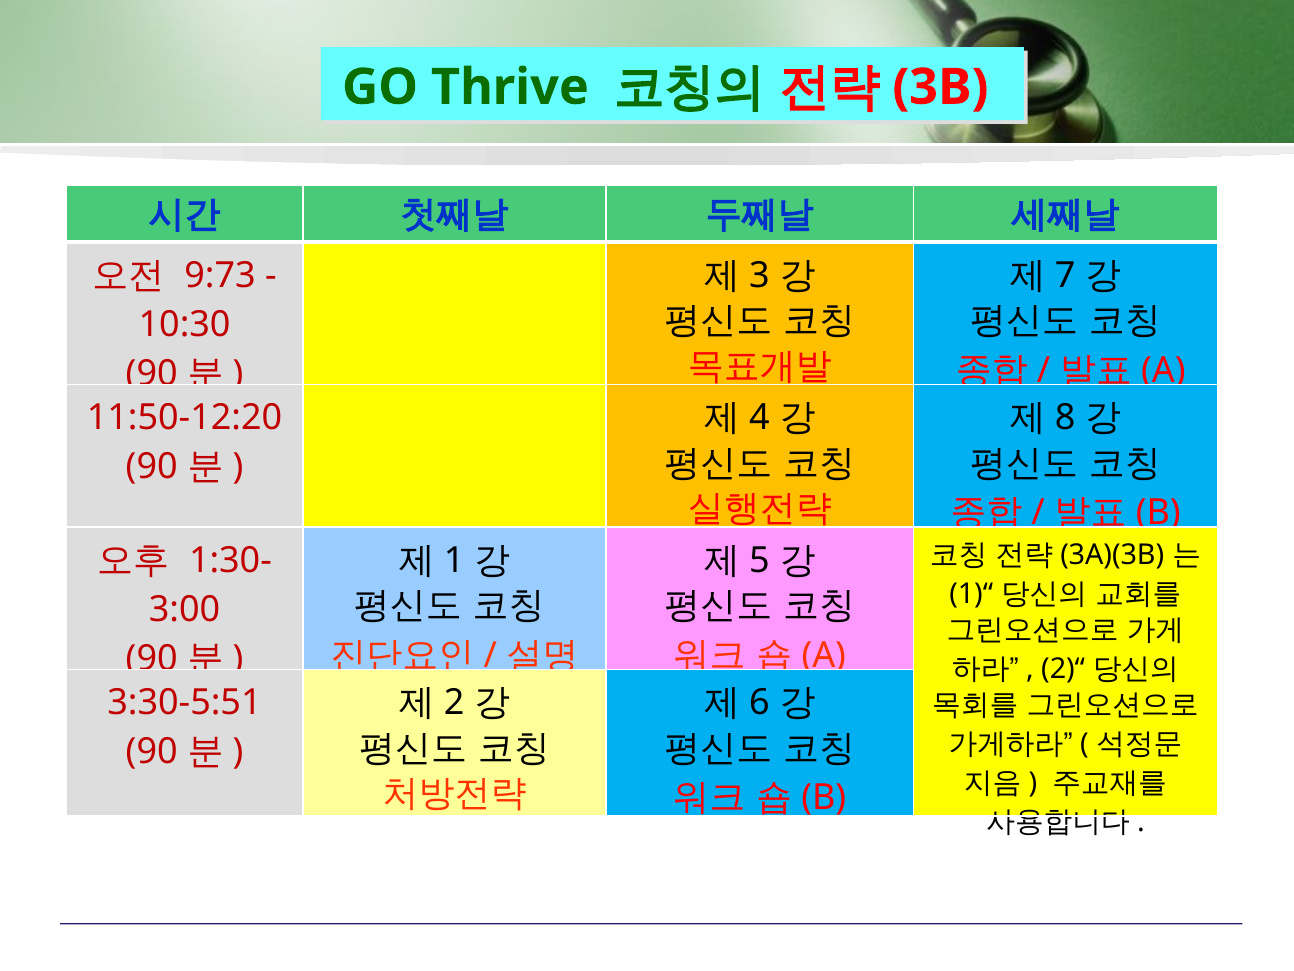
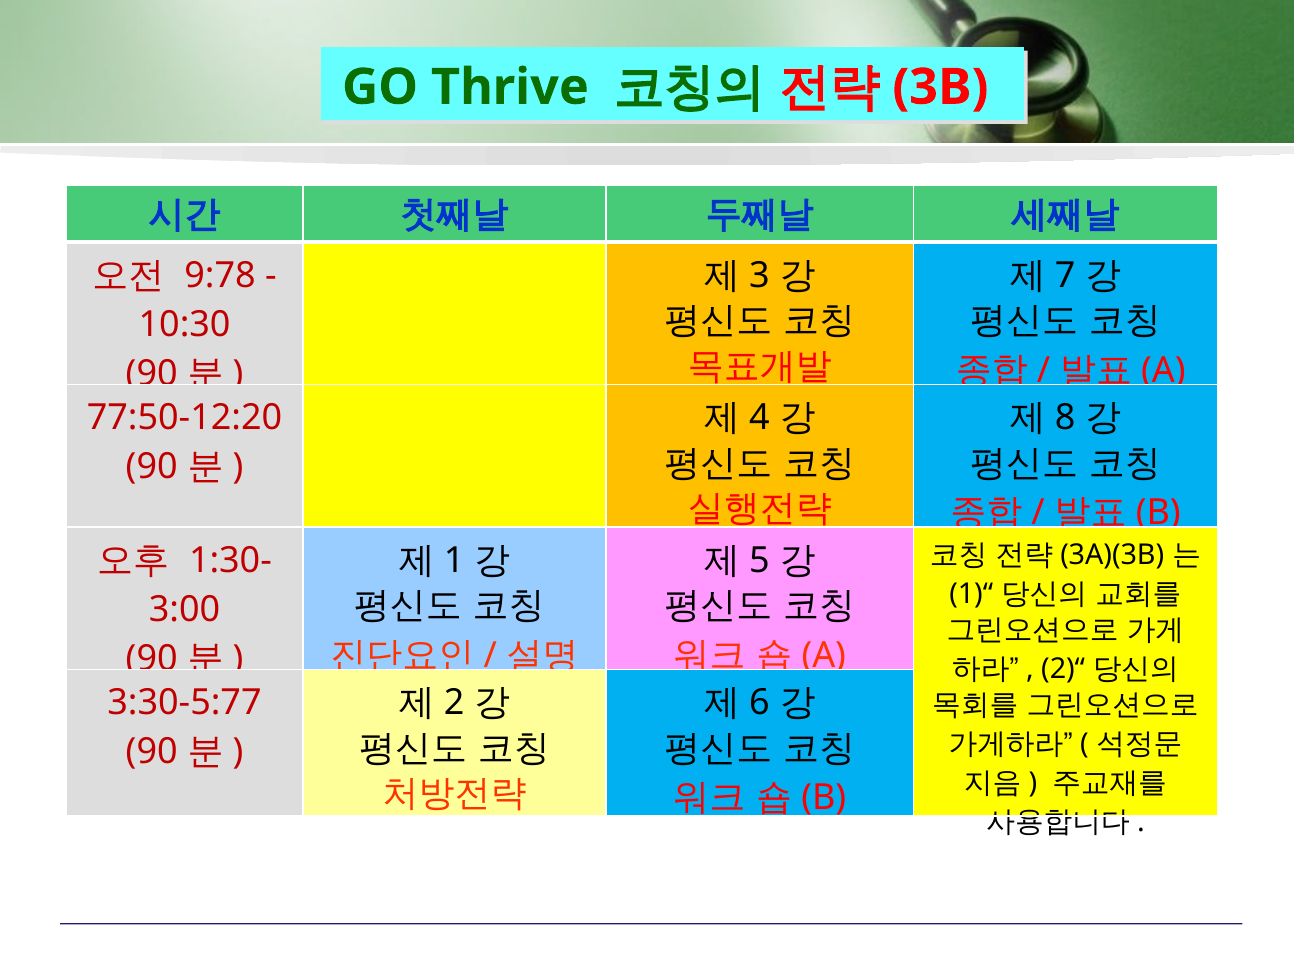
9:73: 9:73 -> 9:78 (220, 275)
11:50-12:20: 11:50-12:20 -> 77:50-12:20 (184, 418)
3:30-5:51: 3:30-5:51 -> 3:30-5:77 (184, 702)
